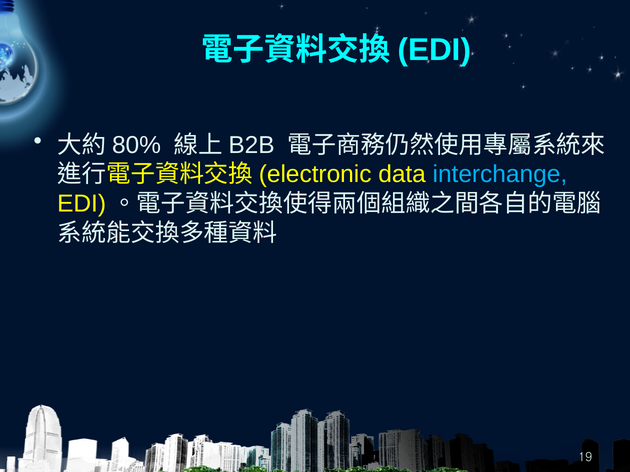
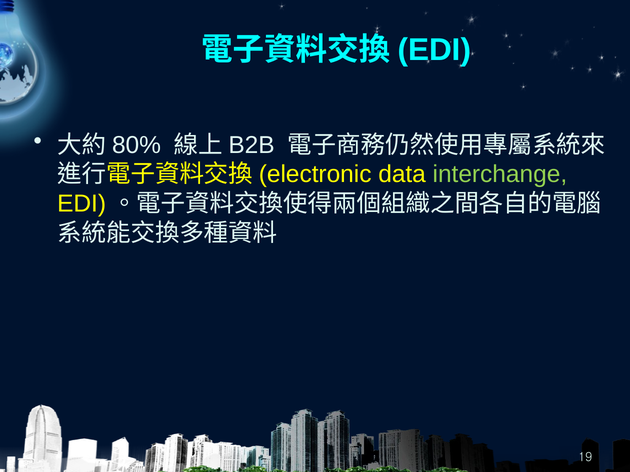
interchange colour: light blue -> light green (500, 175)
